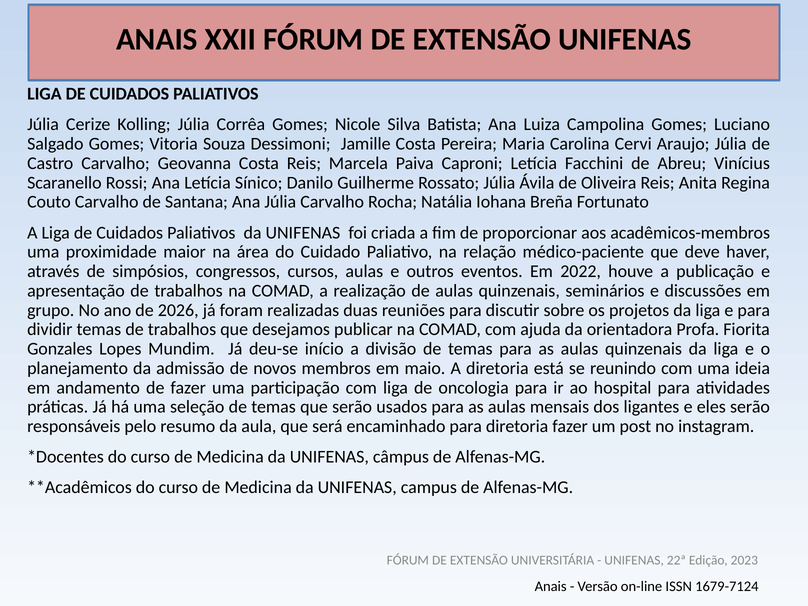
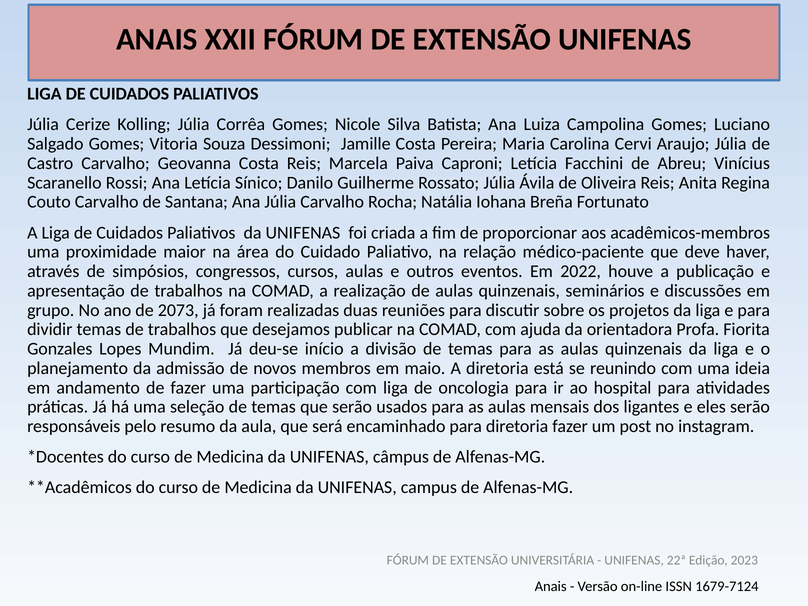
2026: 2026 -> 2073 (178, 310)
